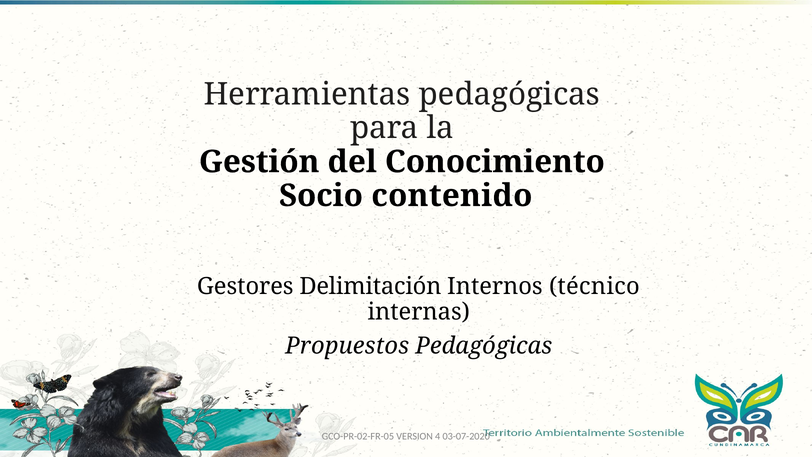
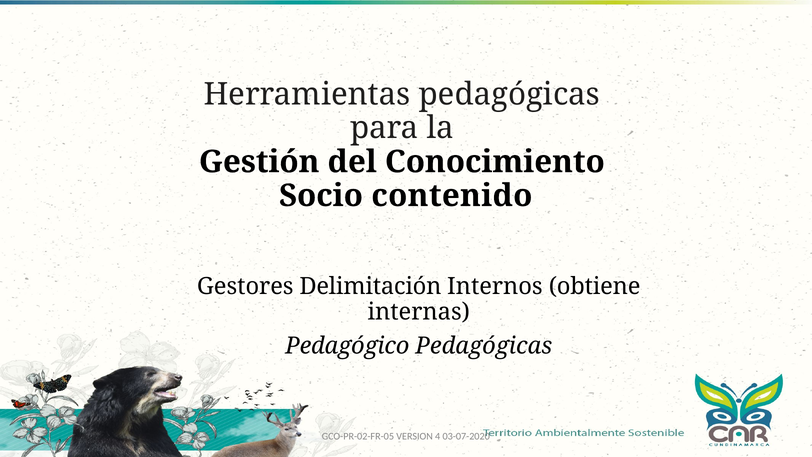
técnico: técnico -> obtiene (595, 286)
Propuestos: Propuestos -> Pedagógico (347, 346)
